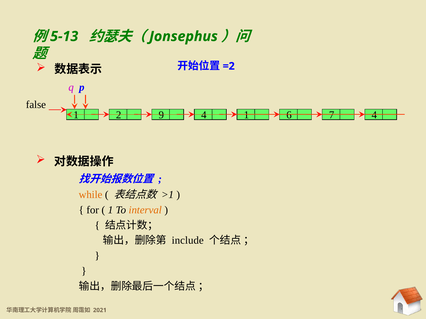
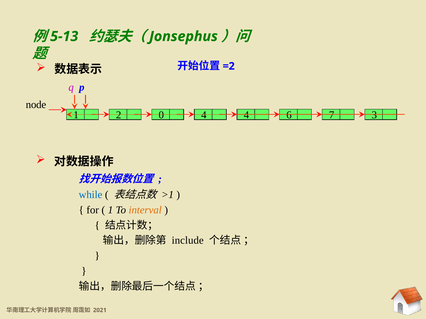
false: false -> node (36, 105)
9: 9 -> 0 (161, 115)
4 1: 1 -> 4 (246, 115)
7 4: 4 -> 3 (374, 115)
while colour: orange -> blue (91, 195)
